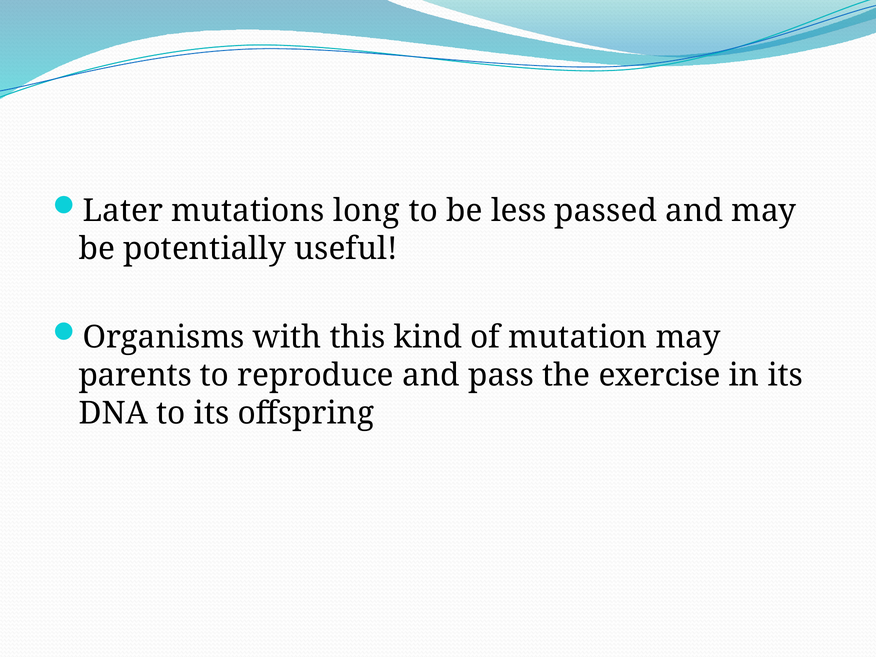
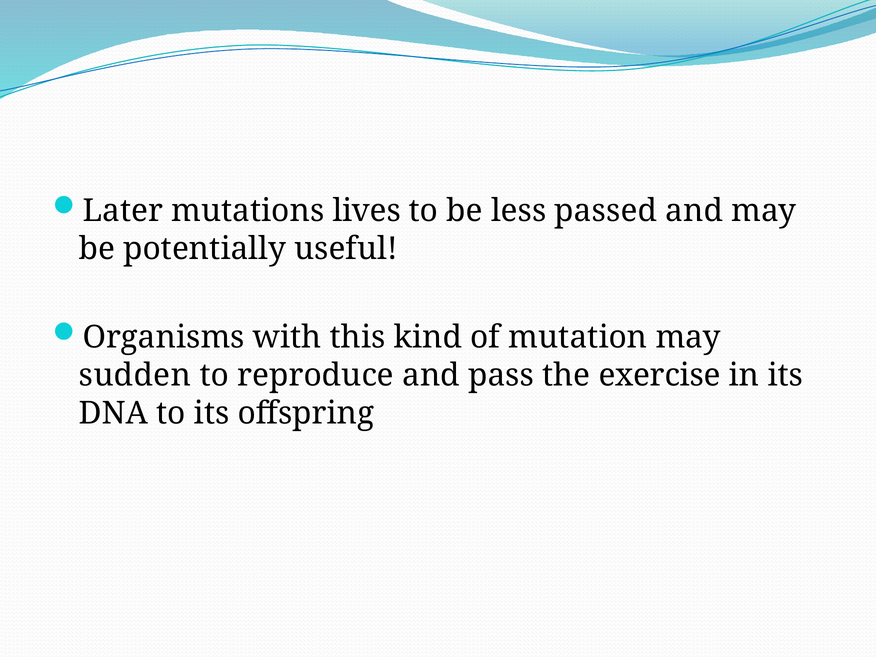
long: long -> lives (367, 211)
parents: parents -> sudden (135, 375)
